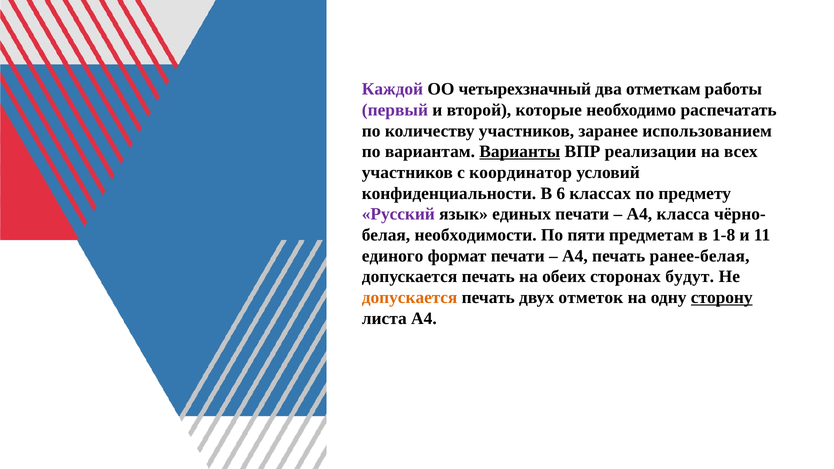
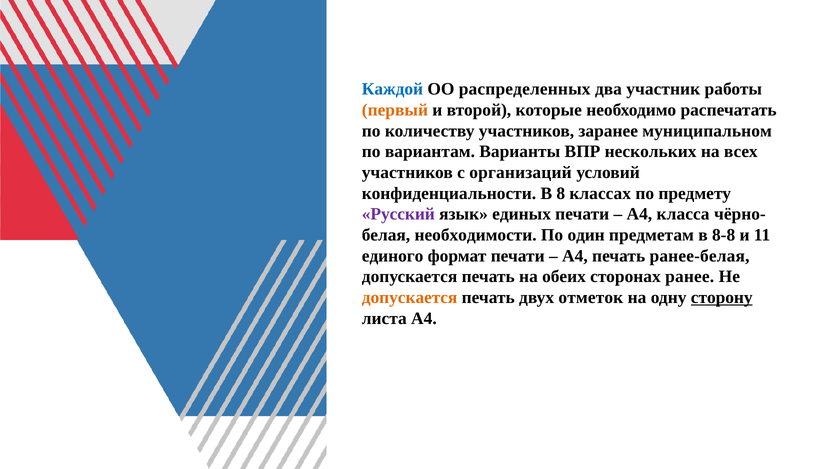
Каждой colour: purple -> blue (392, 89)
четырехзначный: четырехзначный -> распределенных (525, 89)
отметкам: отметкам -> участник (663, 89)
первый colour: purple -> orange (395, 110)
использованием: использованием -> муниципальном (707, 131)
Варианты underline: present -> none (520, 152)
реализации: реализации -> нескольких (651, 152)
координатор: координатор -> организаций (521, 173)
6: 6 -> 8 (561, 193)
пяти: пяти -> один (586, 235)
1-8: 1-8 -> 8-8 (724, 235)
будут: будут -> ранее (690, 277)
